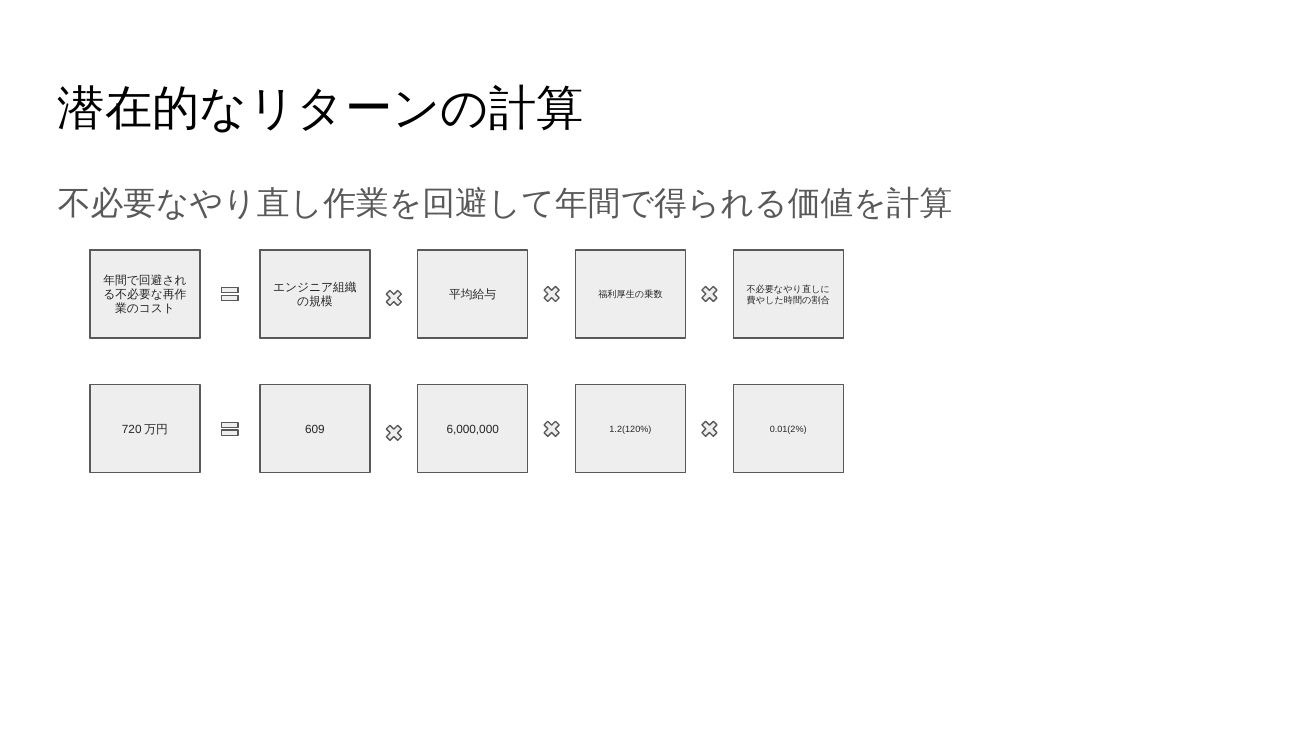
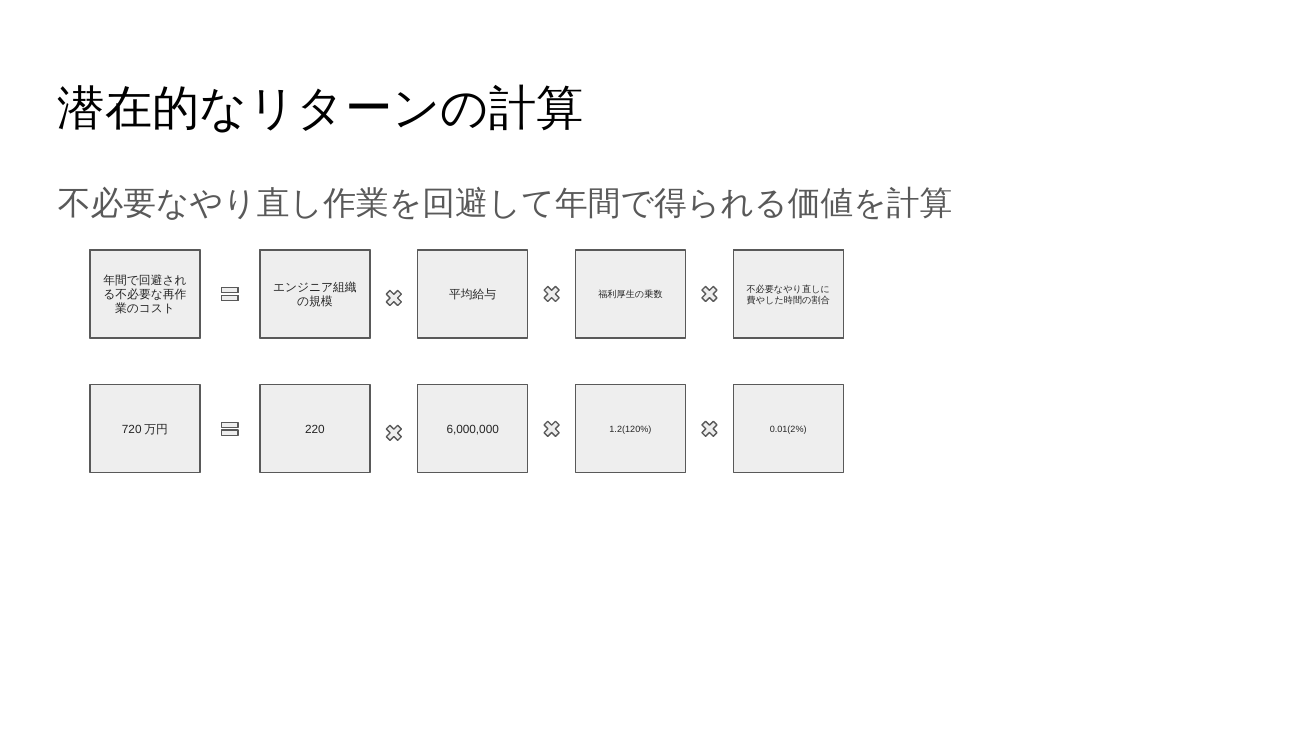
609: 609 -> 220 (315, 430)
